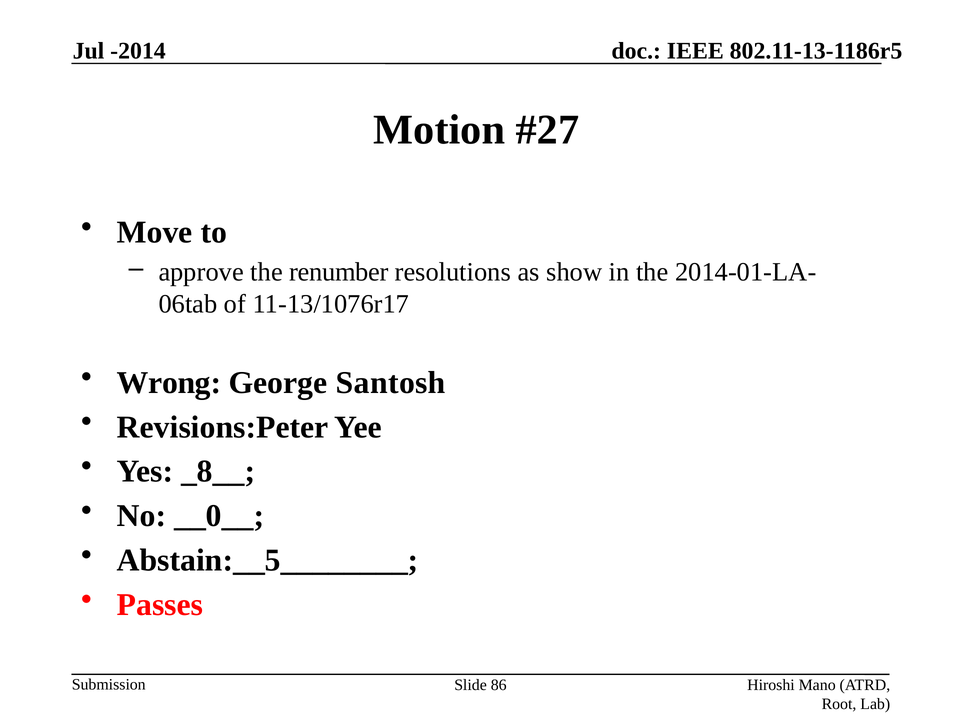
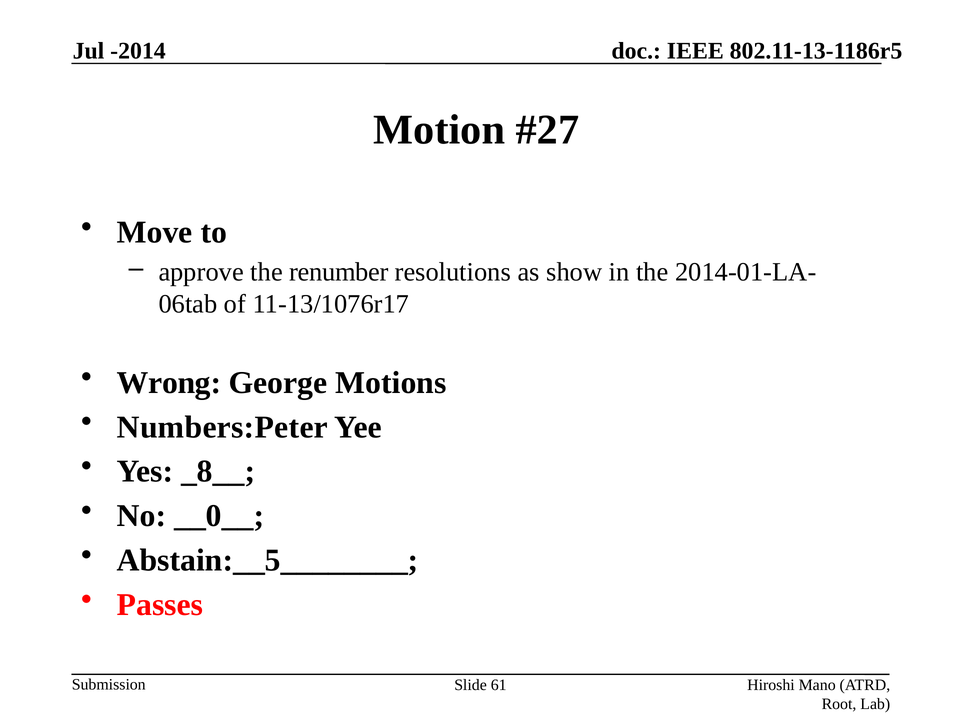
Santosh: Santosh -> Motions (391, 383)
Revisions:Peter: Revisions:Peter -> Numbers:Peter (222, 428)
86: 86 -> 61 (499, 685)
